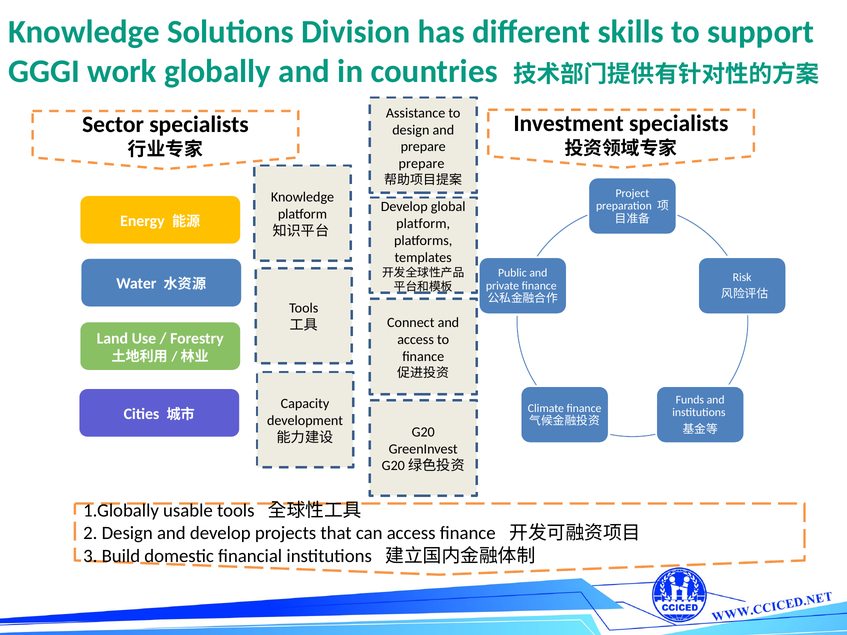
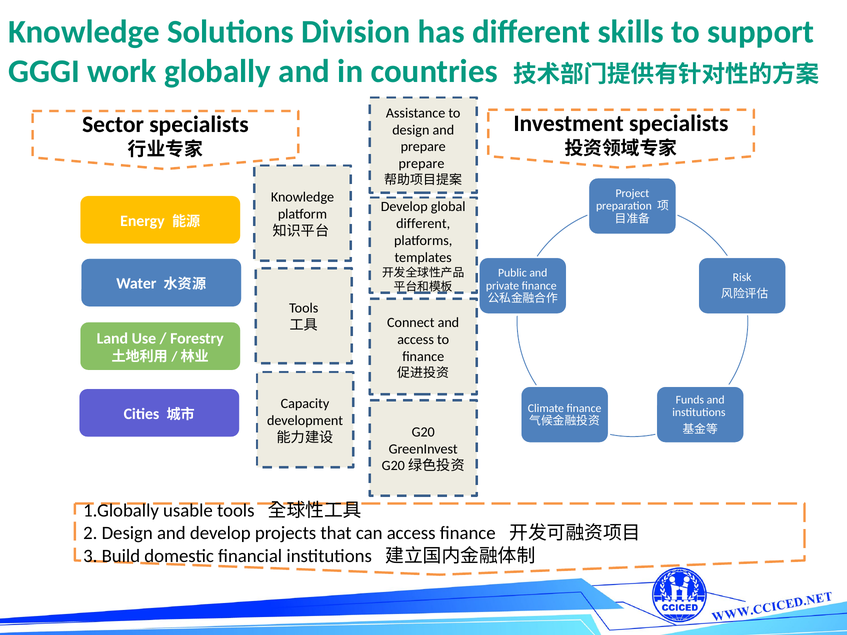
platform: platform -> different (423, 224)
